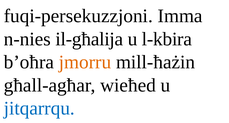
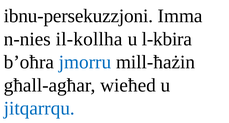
fuqi-persekuzzjoni: fuqi-persekuzzjoni -> ibnu-persekuzzjoni (78, 16)
il-għalija: il-għalija -> il-kollha (89, 39)
jmorru colour: orange -> blue (85, 62)
